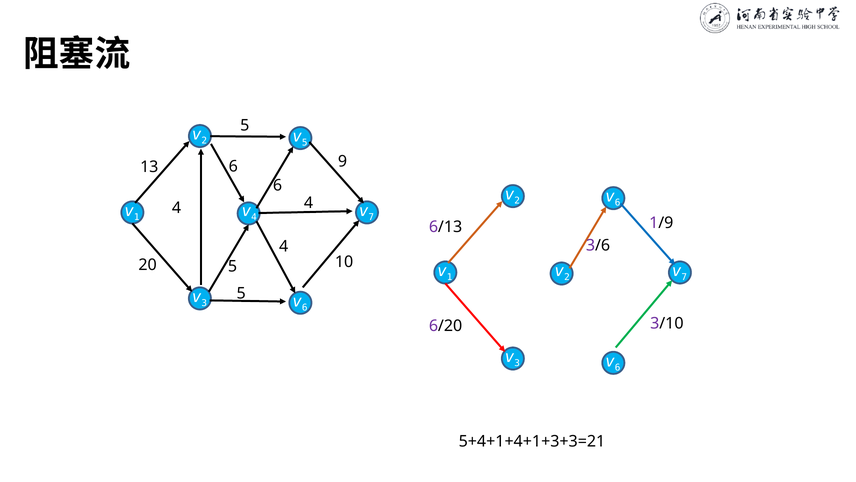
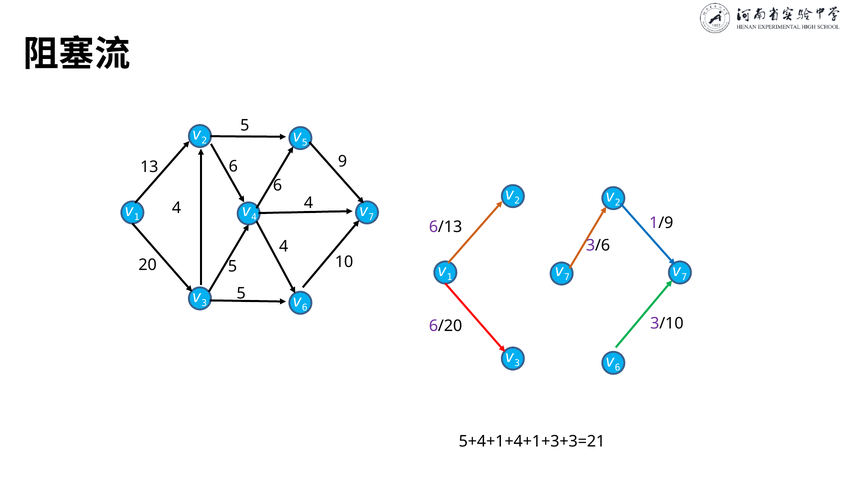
6: 6 -> 2 (618, 203)
2: 2 -> 7 (567, 277)
